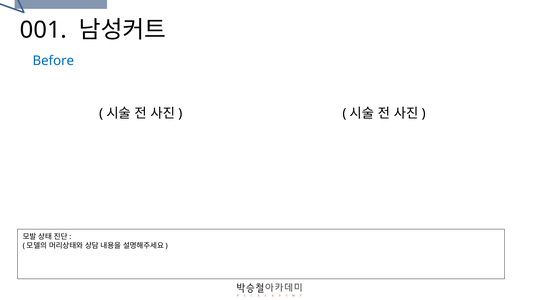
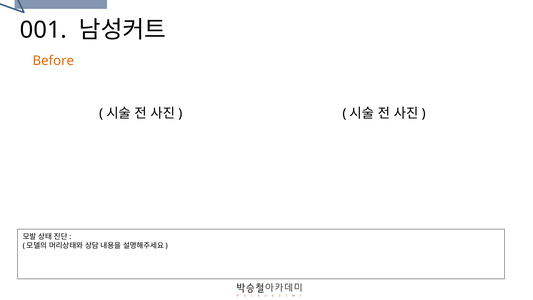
Before colour: blue -> orange (53, 61)
